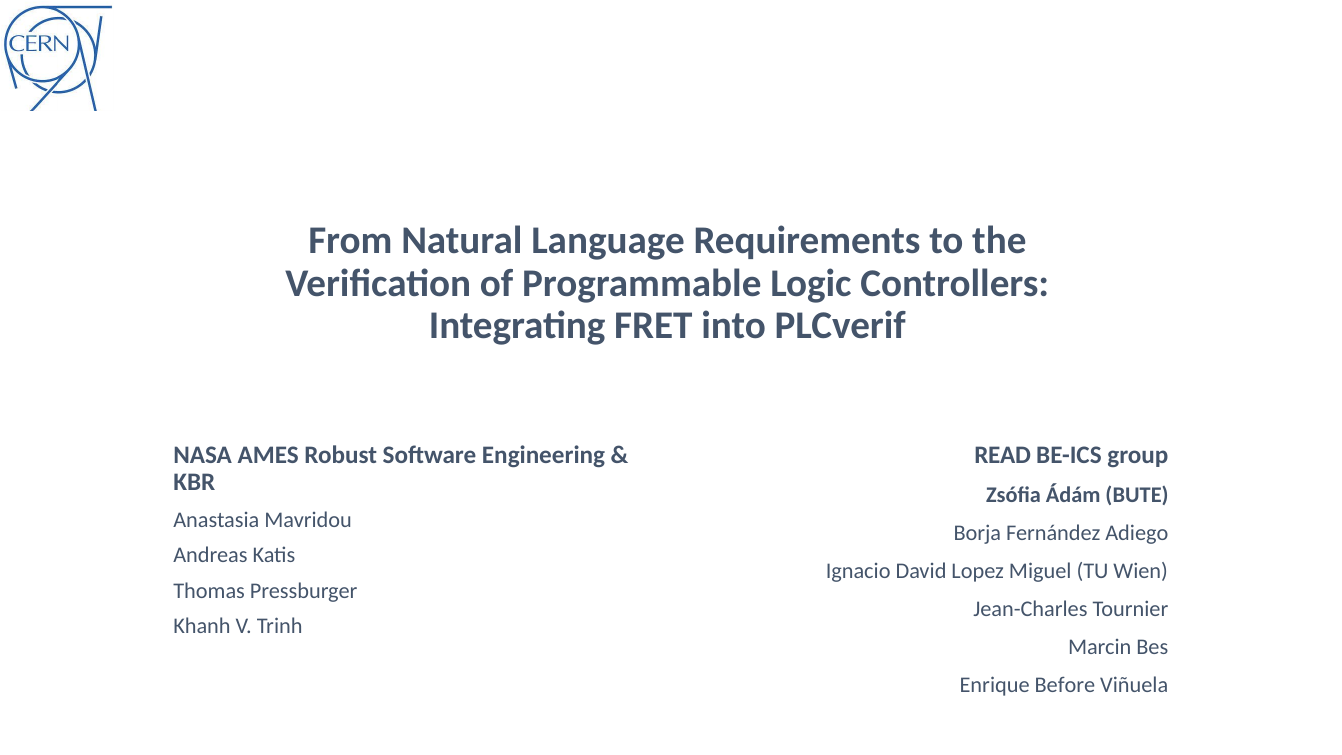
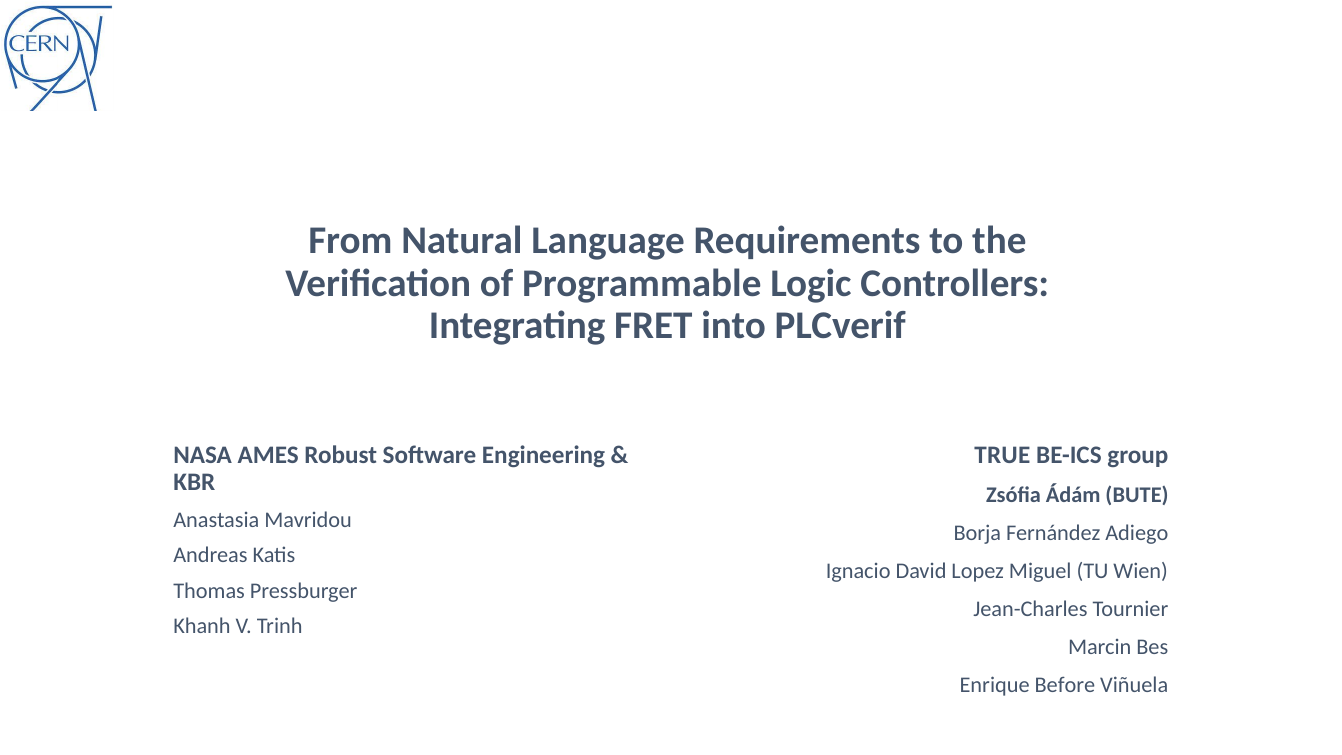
READ: READ -> TRUE (1002, 455)
